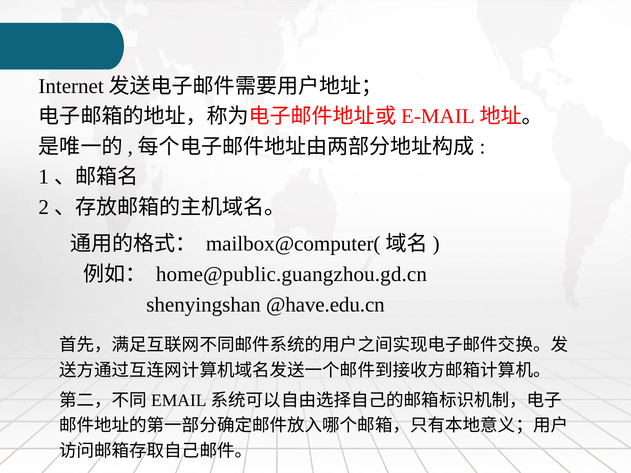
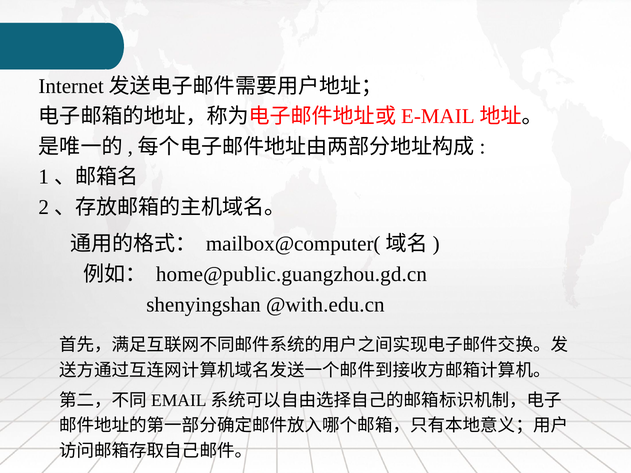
@have.edu.cn: @have.edu.cn -> @with.edu.cn (325, 305)
